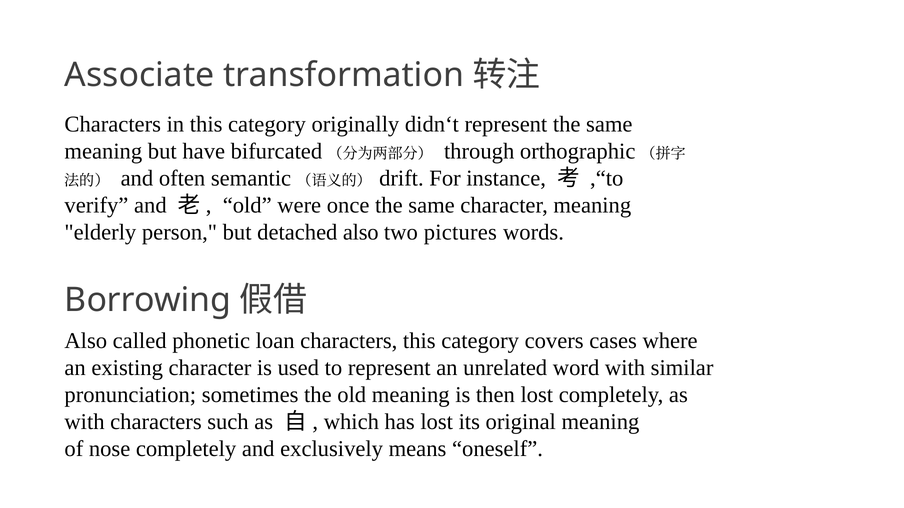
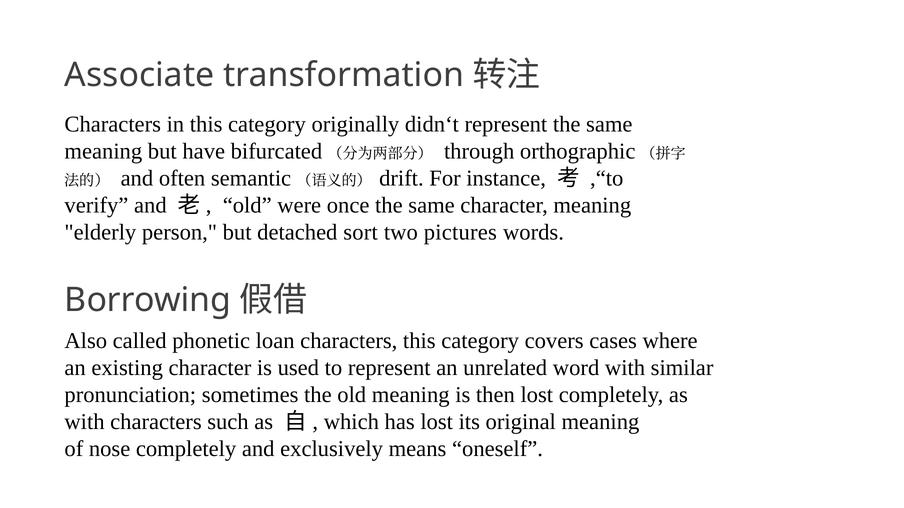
detached also: also -> sort (361, 233)
